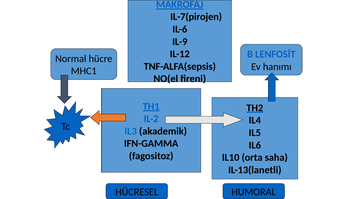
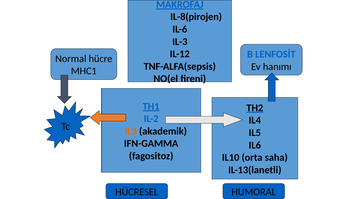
IL-7(pirojen: IL-7(pirojen -> IL-8(pirojen (196, 17)
IL-9: IL-9 -> IL-3 (180, 42)
IL3 colour: blue -> orange (131, 131)
